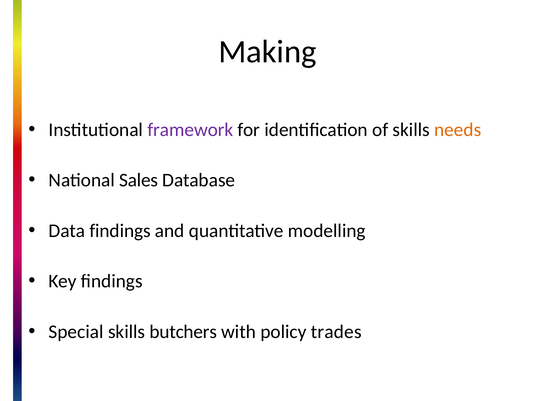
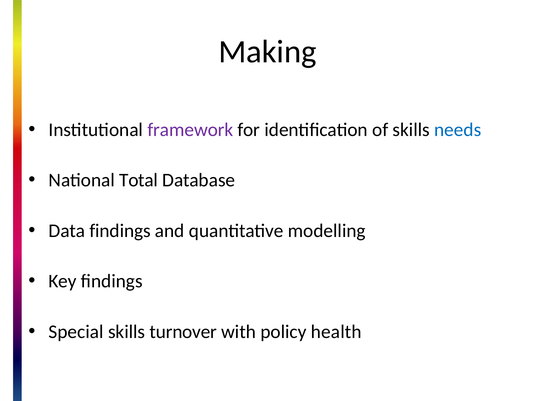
needs colour: orange -> blue (458, 130)
Sales: Sales -> Total (139, 180)
butchers: butchers -> turnover (183, 332)
trades: trades -> health (336, 332)
